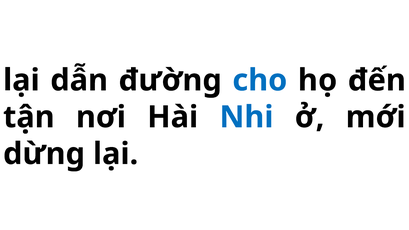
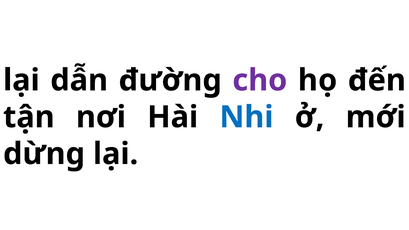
cho colour: blue -> purple (260, 80)
